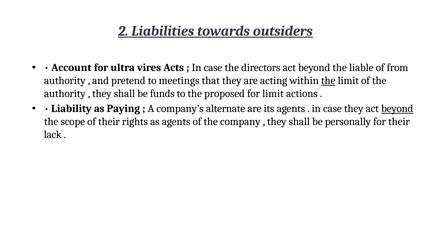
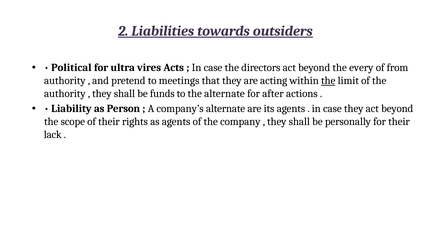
Account: Account -> Political (71, 68)
liable: liable -> every (361, 68)
the proposed: proposed -> alternate (224, 93)
for limit: limit -> after (273, 93)
Paying: Paying -> Person (123, 108)
beyond underline: present -> none (397, 108)
